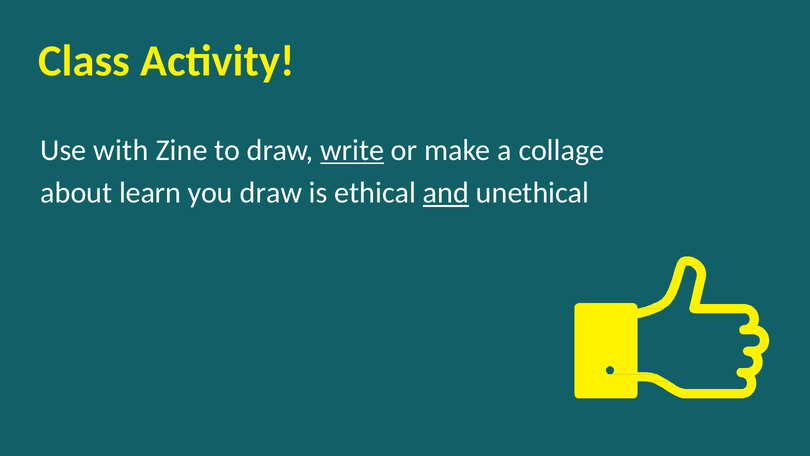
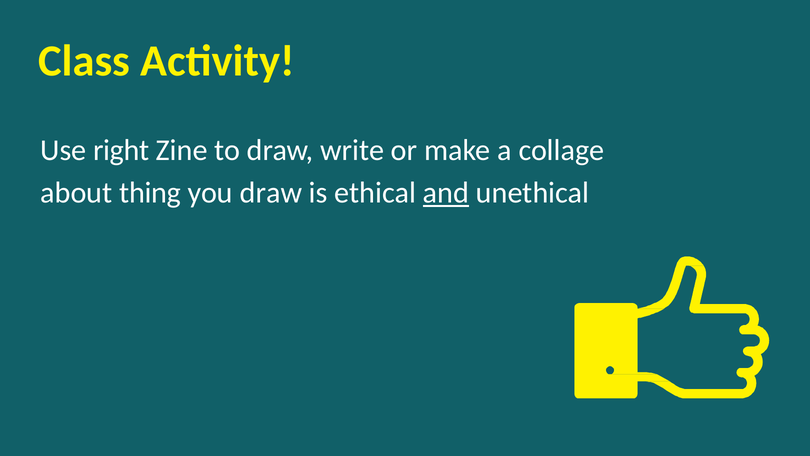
with: with -> right (121, 150)
write underline: present -> none (352, 150)
learn: learn -> thing (150, 193)
